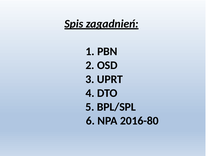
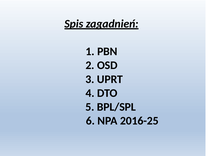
2016-80: 2016-80 -> 2016-25 (139, 121)
